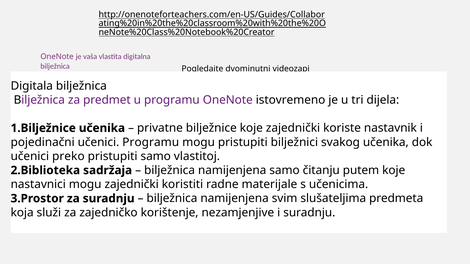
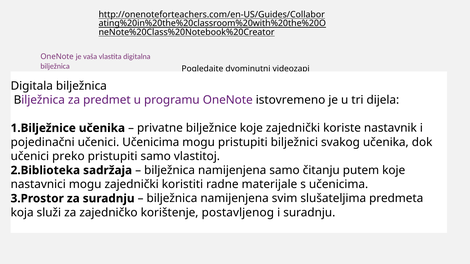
učenici Programu: Programu -> Učenicima (151, 142)
nezamjenjive: nezamjenjive -> postavljenog (238, 213)
